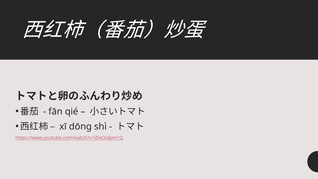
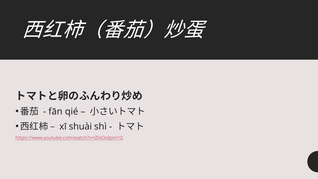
dōng: dōng -> shuài (80, 126)
